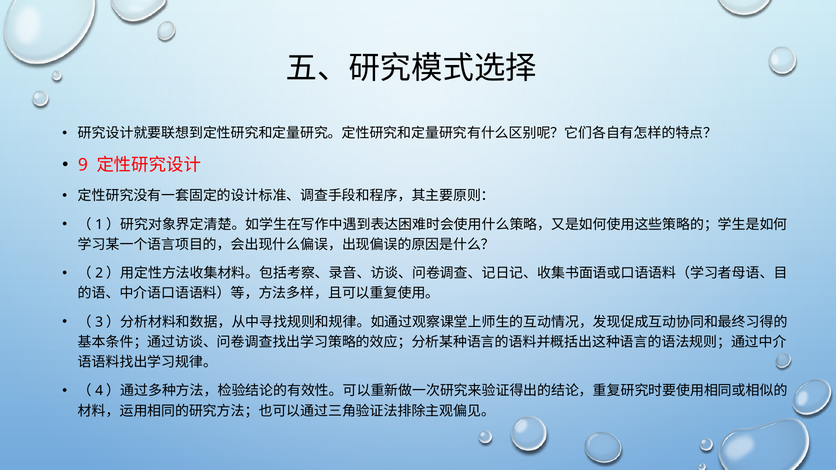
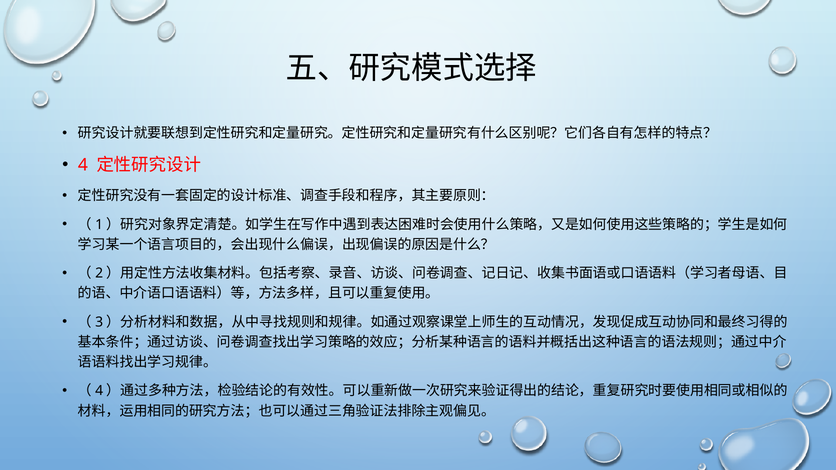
9: 9 -> 4 (83, 165)
